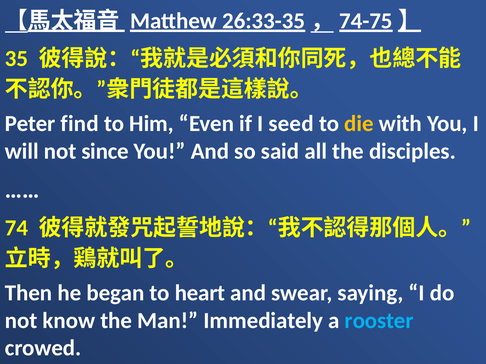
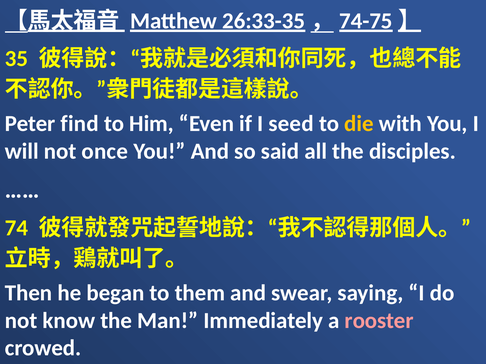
since: since -> once (105, 151)
heart: heart -> them (200, 293)
rooster colour: light blue -> pink (379, 321)
